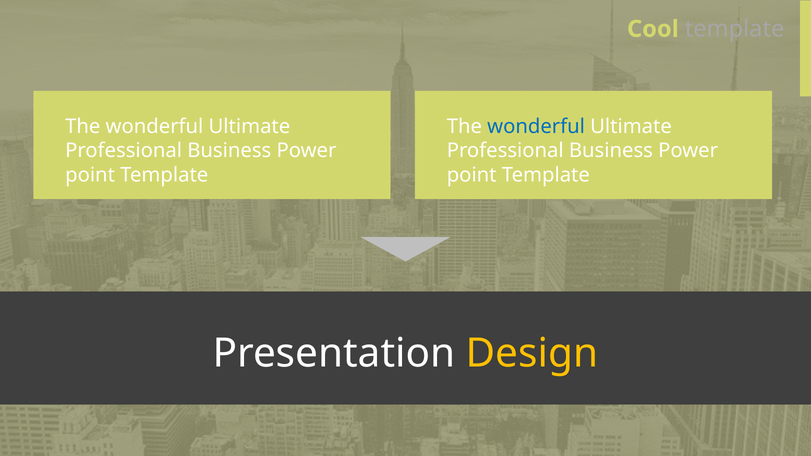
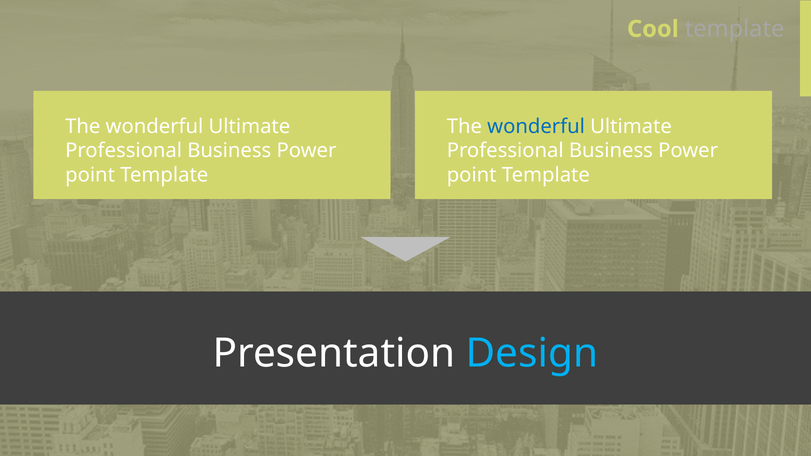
Design colour: yellow -> light blue (532, 353)
